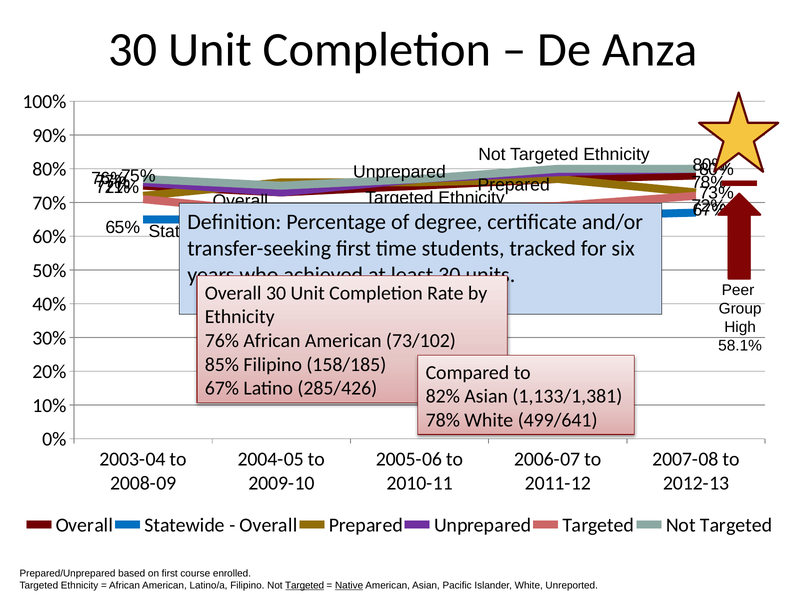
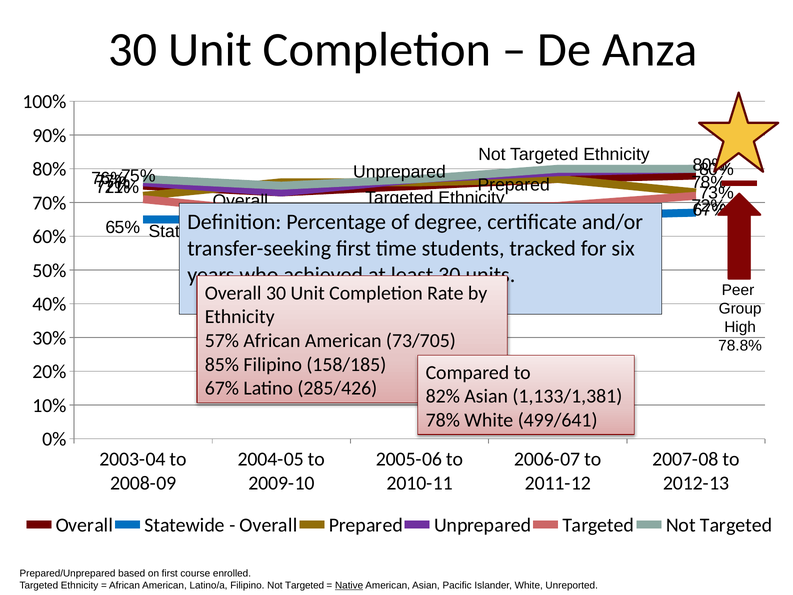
76%: 76% -> 57% (222, 341)
73/102: 73/102 -> 73/705 (421, 341)
58.1%: 58.1% -> 78.8% (740, 345)
Targeted underline: present -> none (305, 585)
